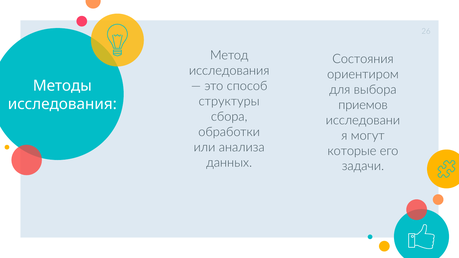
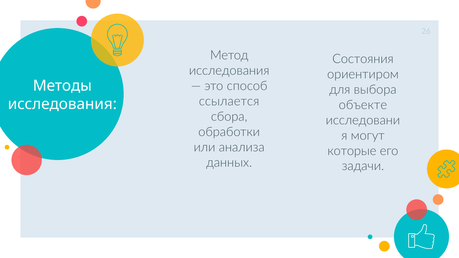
структуры: структуры -> ссылается (229, 101)
приемов: приемов -> объекте (363, 105)
